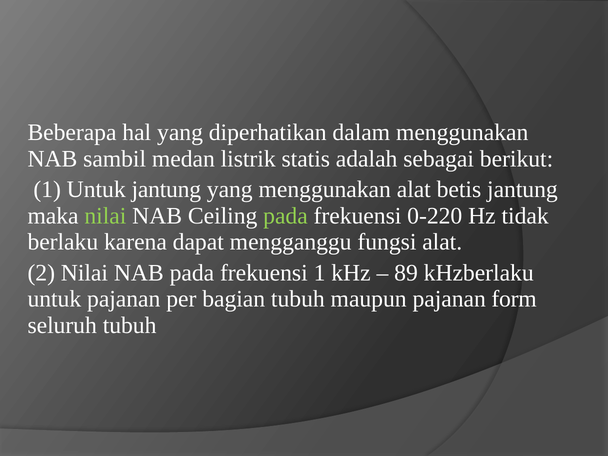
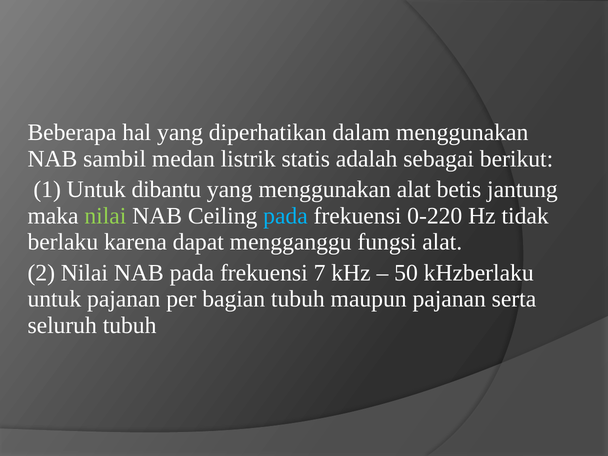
Untuk jantung: jantung -> dibantu (166, 190)
pada colour: light green -> light blue (285, 216)
frekuensi 1: 1 -> 7 (320, 273)
89: 89 -> 50 (406, 273)
form: form -> serta (514, 299)
